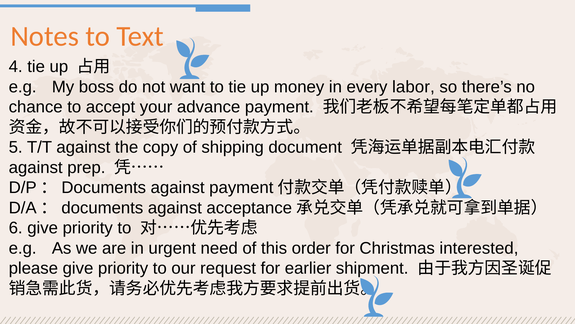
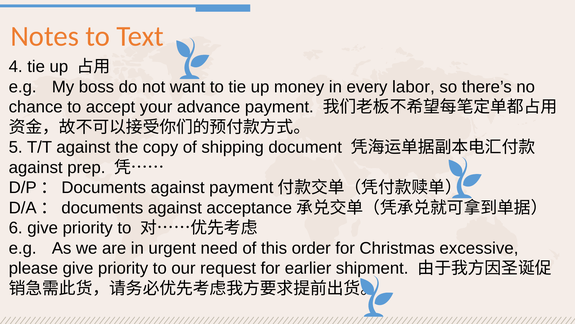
interested: interested -> excessive (479, 248)
